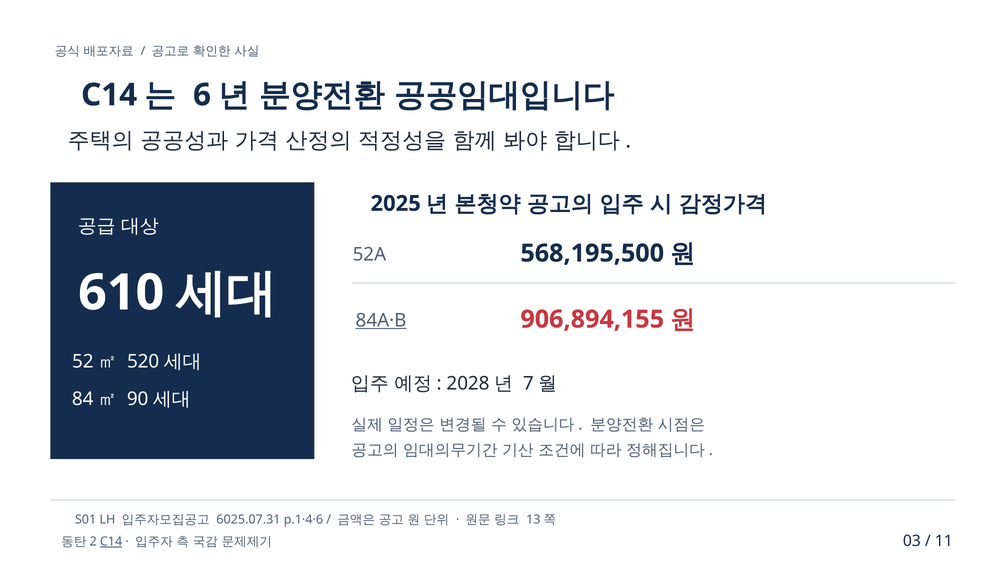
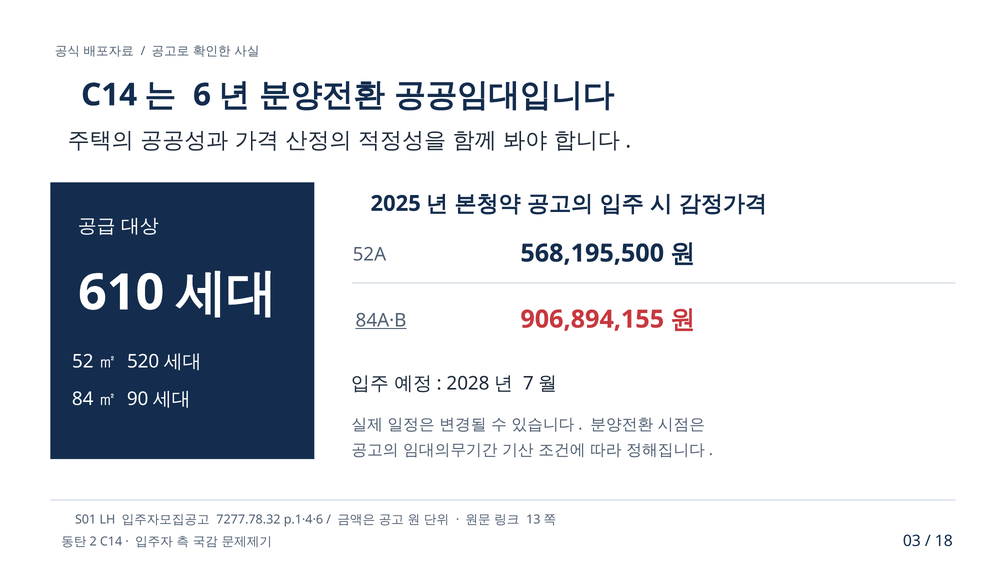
6025.07.31: 6025.07.31 -> 7277.78.32 (248, 520)
C14 underline: present -> none (111, 542)
11: 11 -> 18 (944, 541)
